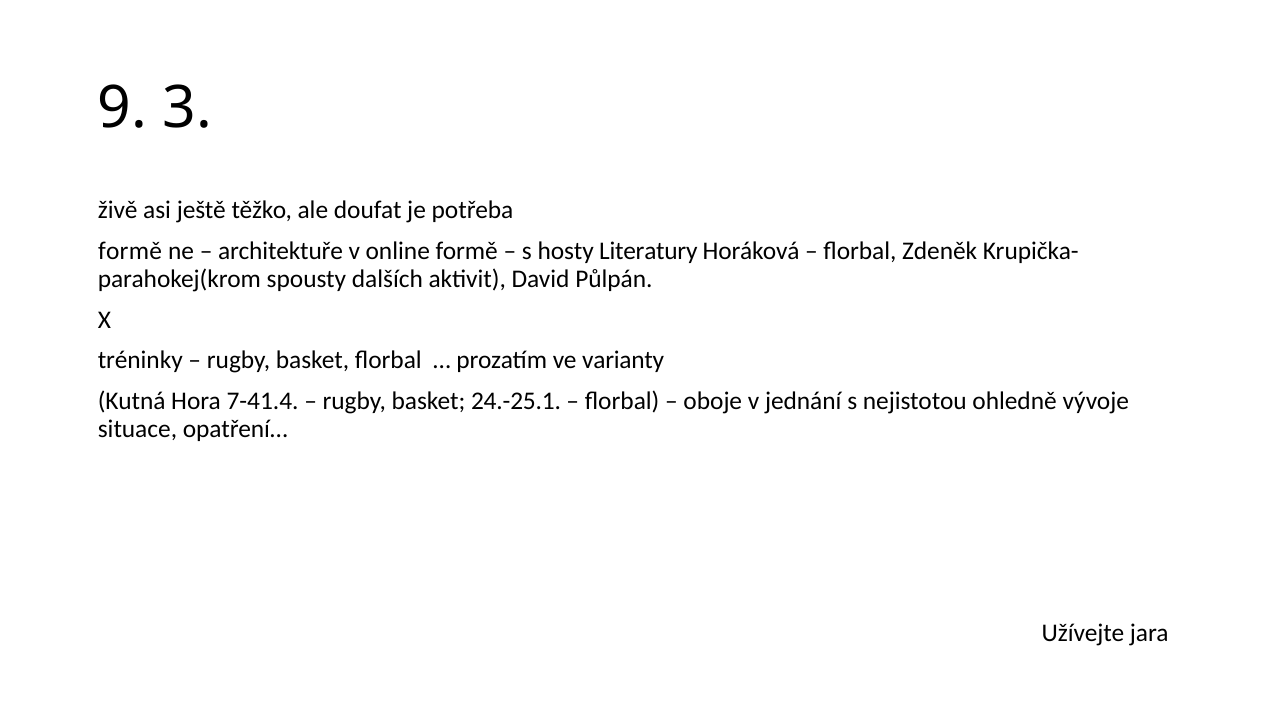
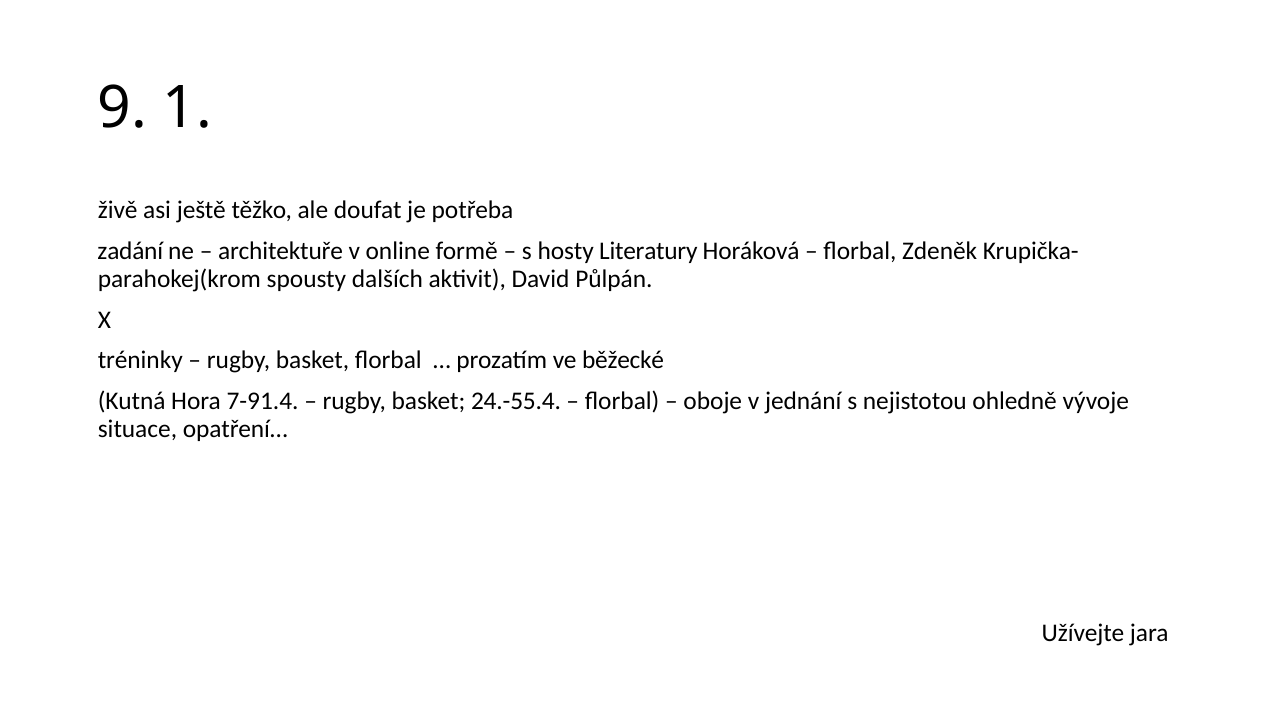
3: 3 -> 1 (187, 108)
formě: formě -> zadání (130, 251)
varianty: varianty -> běžecké (623, 361)
7-41.4: 7-41.4 -> 7-91.4 (263, 401)
24.-25.1: 24.-25.1 -> 24.-55.4 (516, 401)
